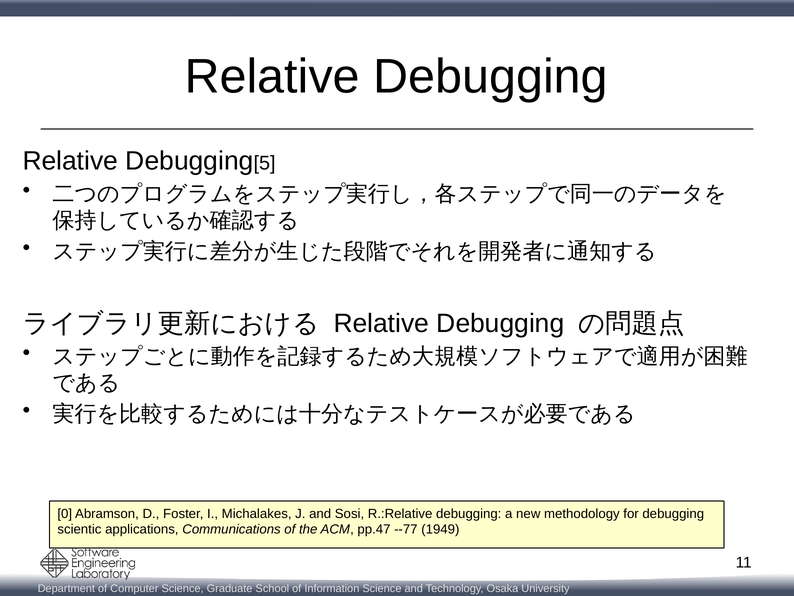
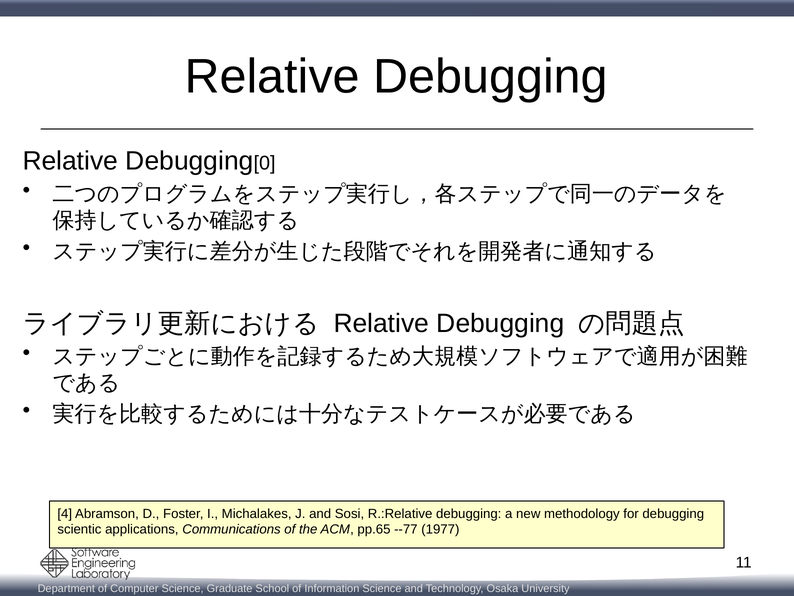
5: 5 -> 0 (265, 163)
0: 0 -> 4 (65, 513)
pp.47: pp.47 -> pp.65 (374, 529)
1949: 1949 -> 1977 (440, 529)
